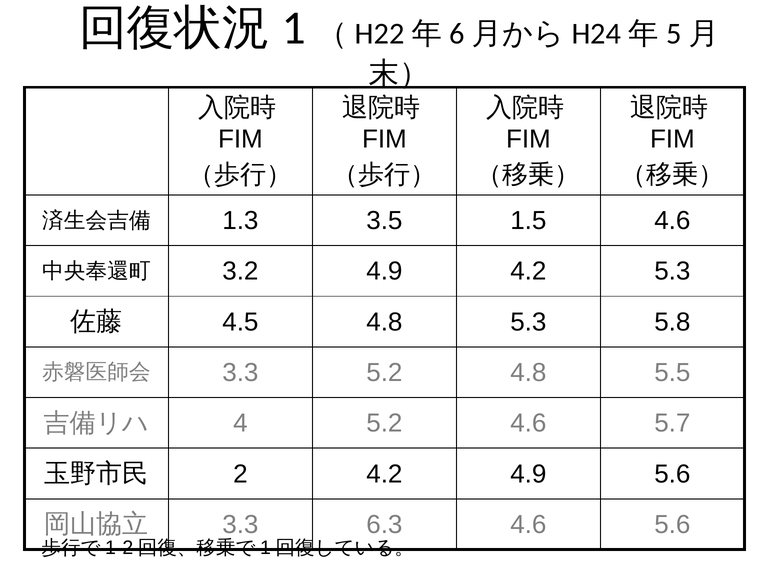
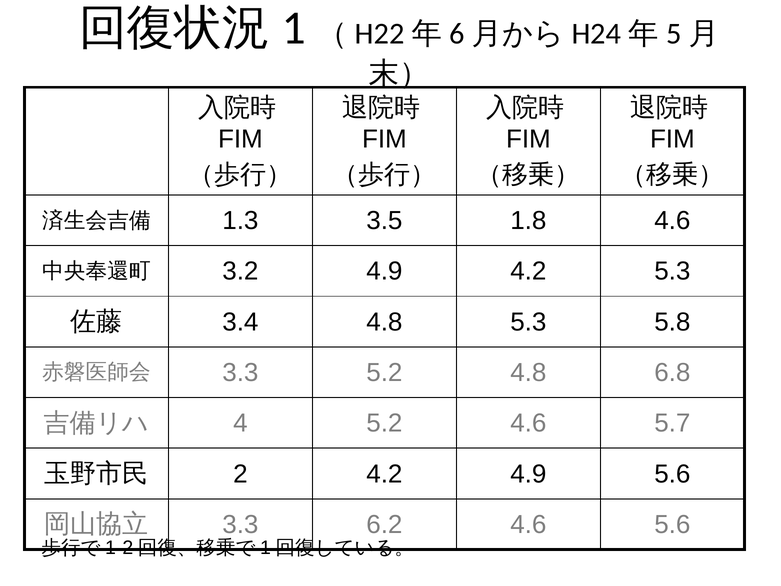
1.5: 1.5 -> 1.8 (528, 221)
4.5: 4.5 -> 3.4 (240, 322)
5.5: 5.5 -> 6.8 (672, 372)
6.3: 6.3 -> 6.2 (384, 524)
